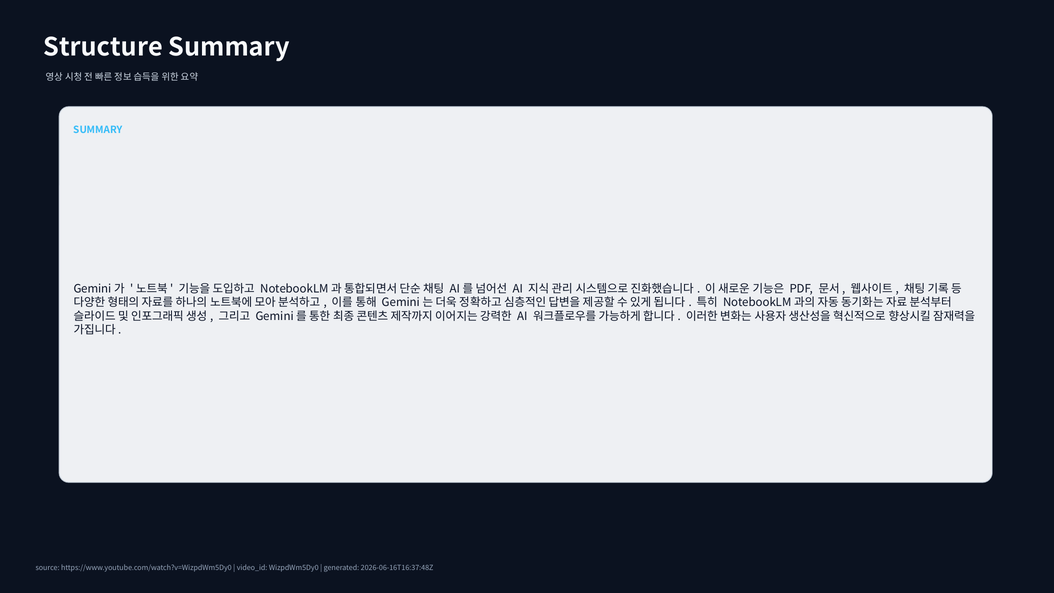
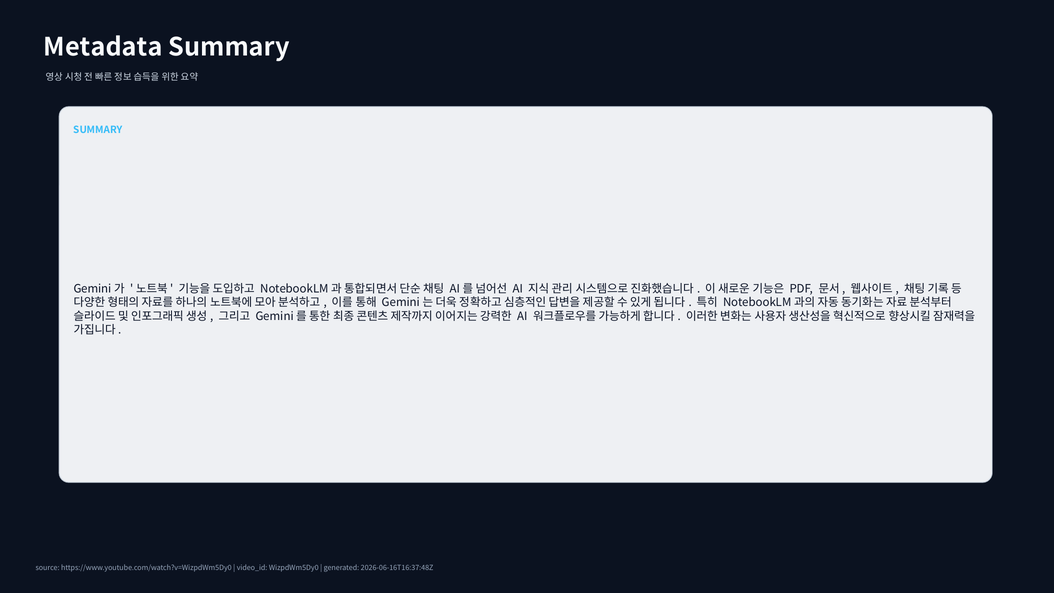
Structure: Structure -> Metadata (103, 47)
